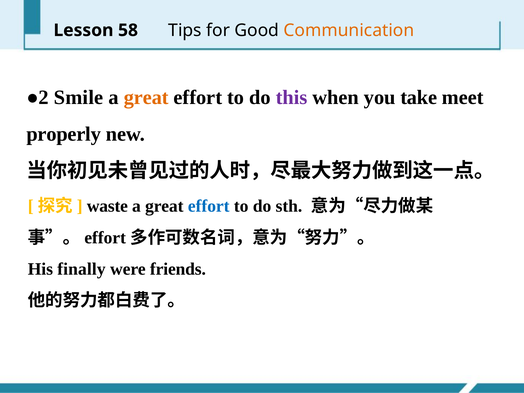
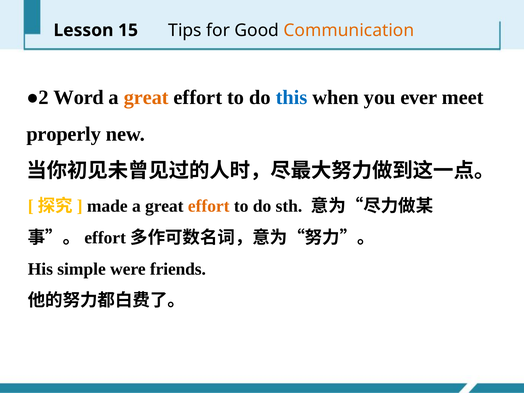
58: 58 -> 15 (128, 30)
Smile: Smile -> Word (79, 97)
this colour: purple -> blue (292, 97)
take: take -> ever (419, 97)
waste: waste -> made (107, 206)
effort colour: blue -> orange (209, 206)
finally: finally -> simple (82, 269)
